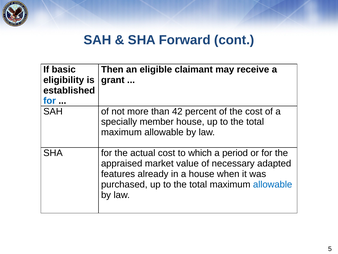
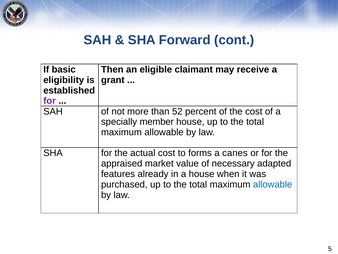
for colour: blue -> purple (50, 101)
42: 42 -> 52 (177, 111)
which: which -> forms (200, 153)
period: period -> canes (235, 153)
